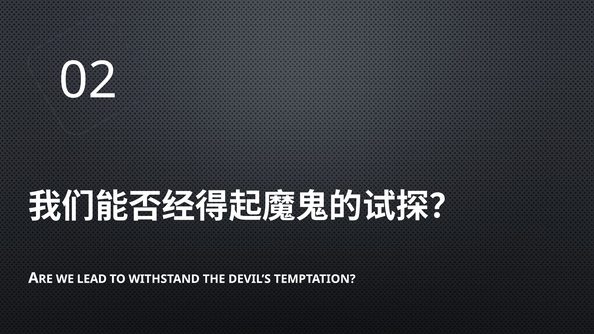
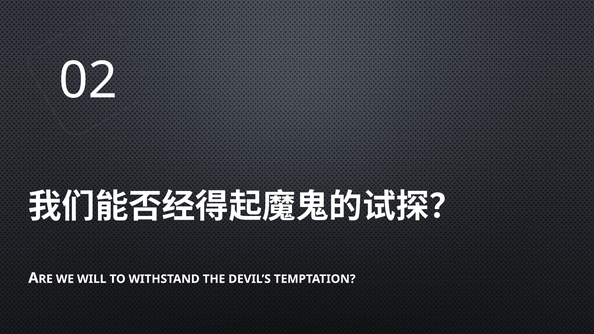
LEAD: LEAD -> WILL (92, 279)
